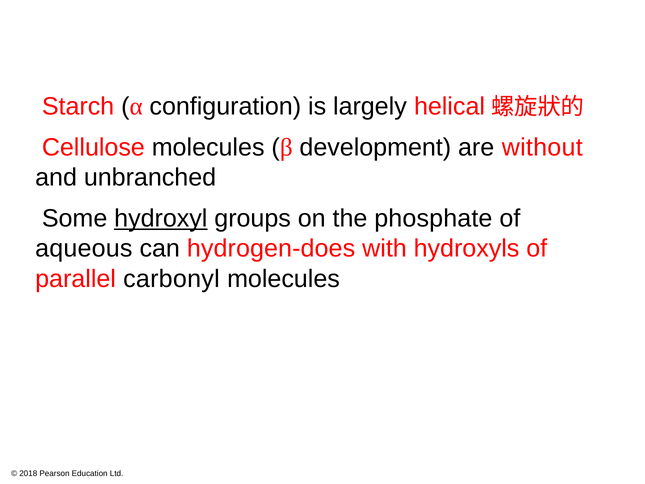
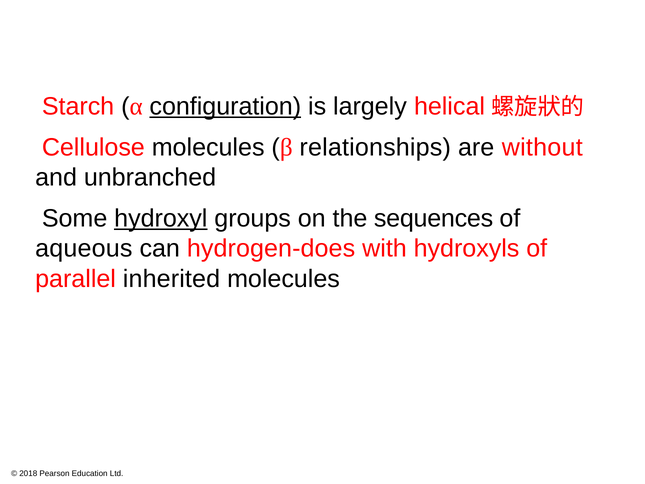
configuration underline: none -> present (225, 107)
development: development -> relationships (375, 147)
phosphate: phosphate -> sequences (434, 218)
carbonyl: carbonyl -> inherited (171, 279)
